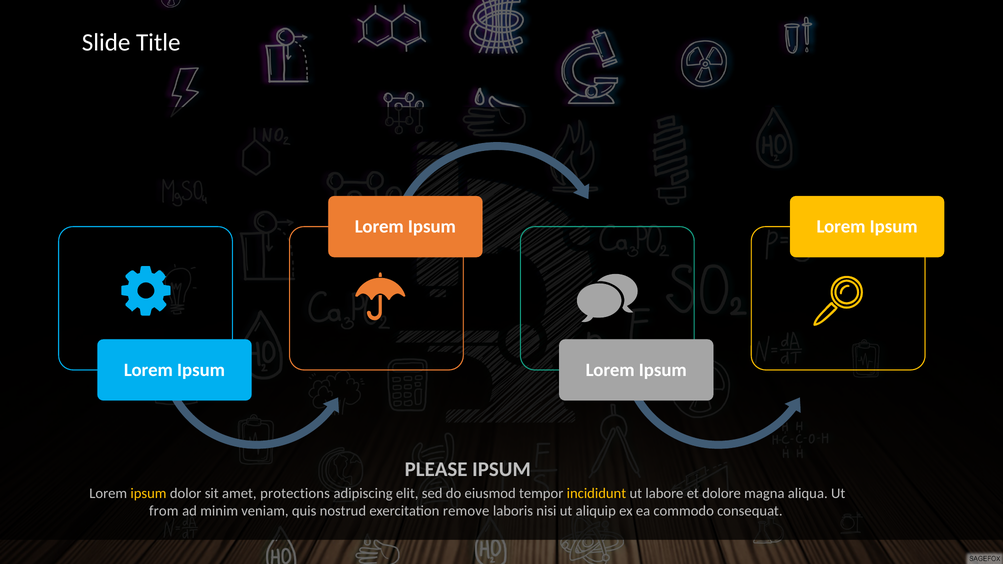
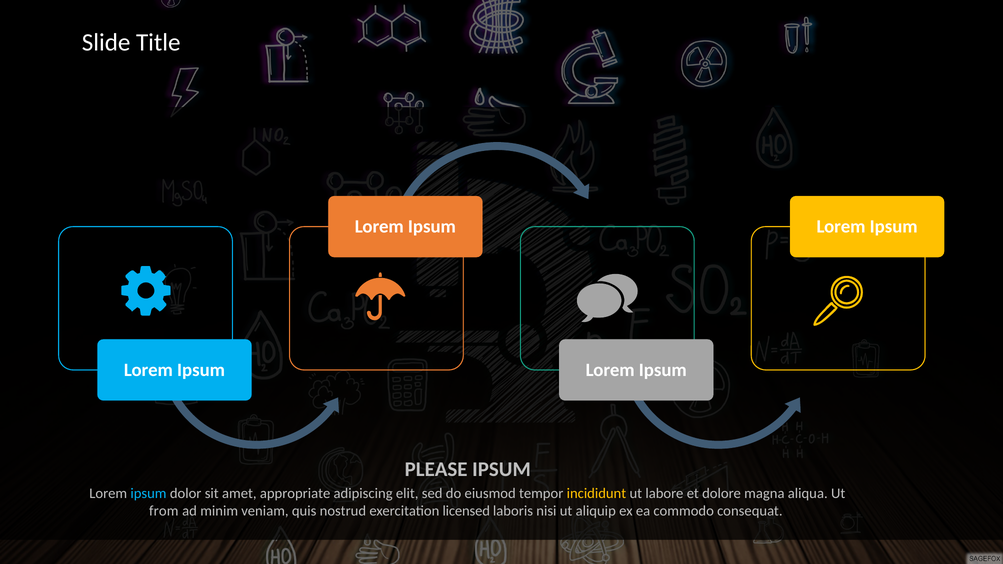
ipsum colour: yellow -> light blue (149, 493)
protections: protections -> appropriate (295, 493)
remove: remove -> licensed (466, 511)
